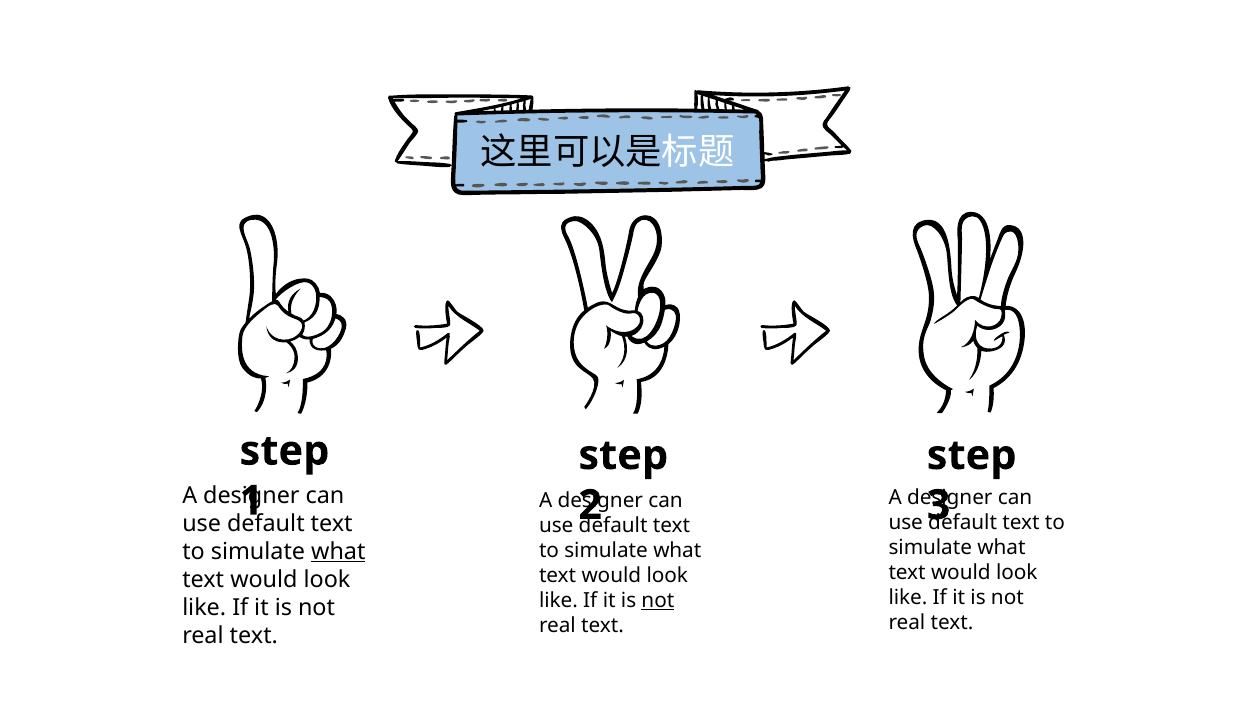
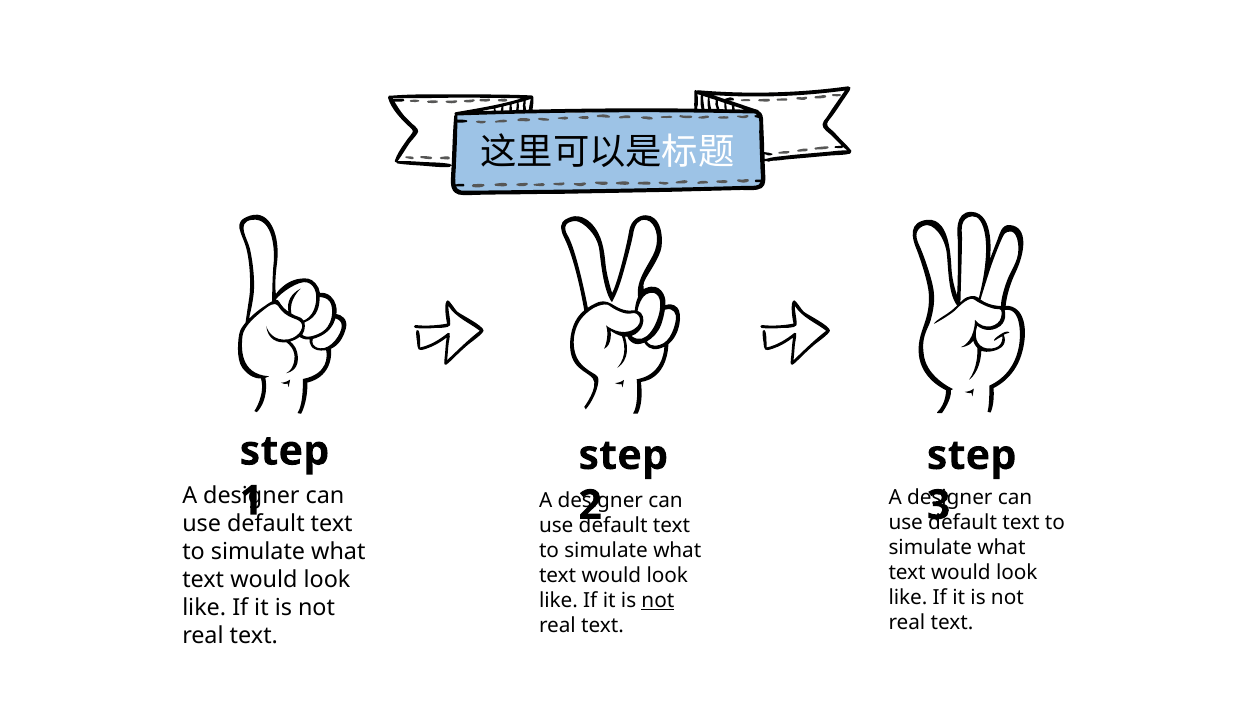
what underline: present -> none (338, 552)
